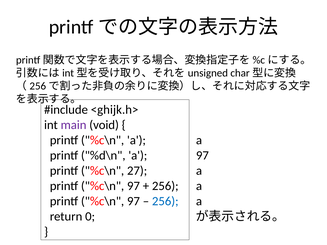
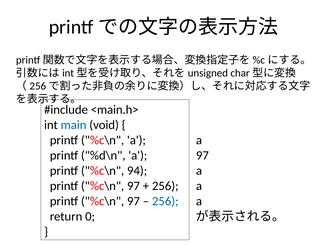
<ghijk.h>: <ghijk.h> -> <main.h> (115, 110)
main colour: purple -> blue (74, 125)
27: 27 -> 94 (137, 171)
